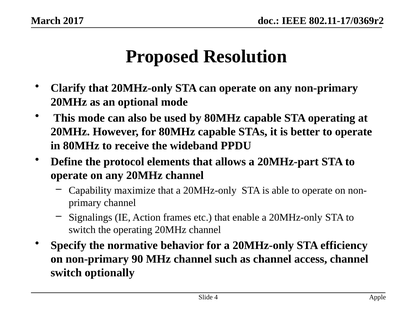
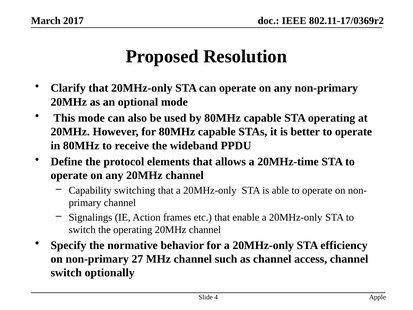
20MHz-part: 20MHz-part -> 20MHz-time (288, 162)
maximize: maximize -> switching (135, 190)
90: 90 -> 27 (137, 259)
